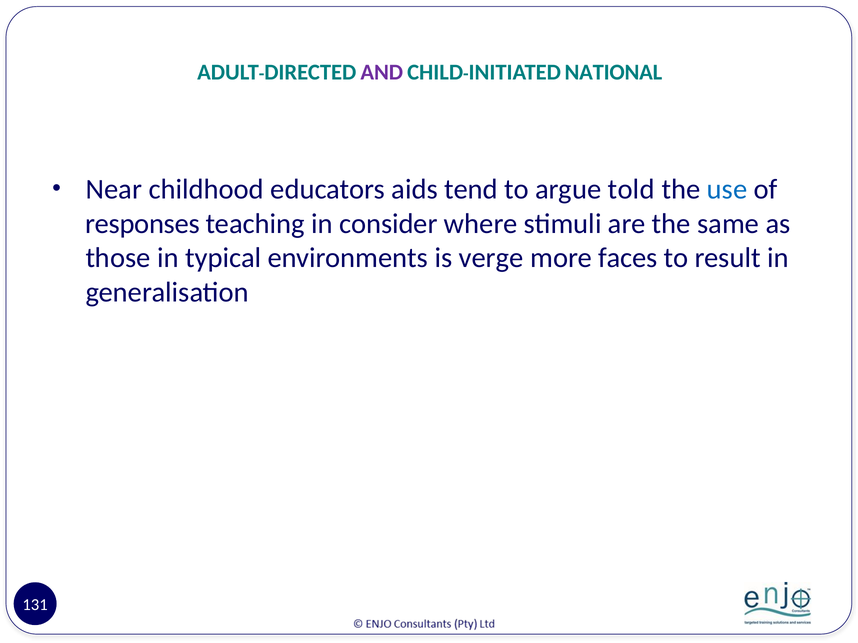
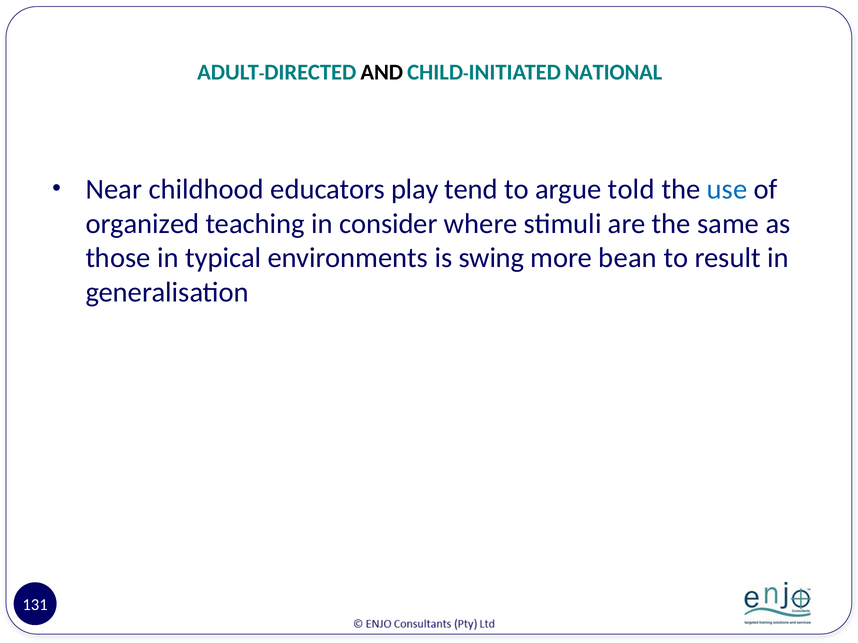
AND colour: purple -> black (382, 72)
aids: aids -> play (415, 189)
responses: responses -> organized (142, 224)
verge: verge -> swing (491, 258)
faces: faces -> bean (628, 258)
